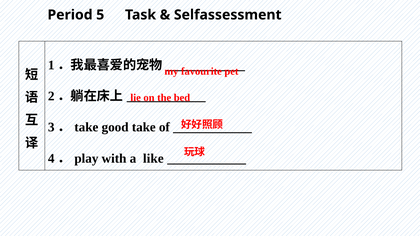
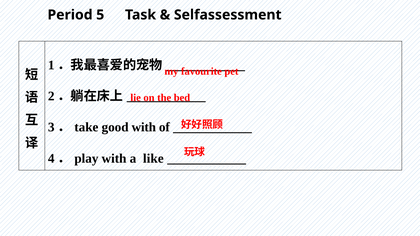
good take: take -> with (144, 127)
